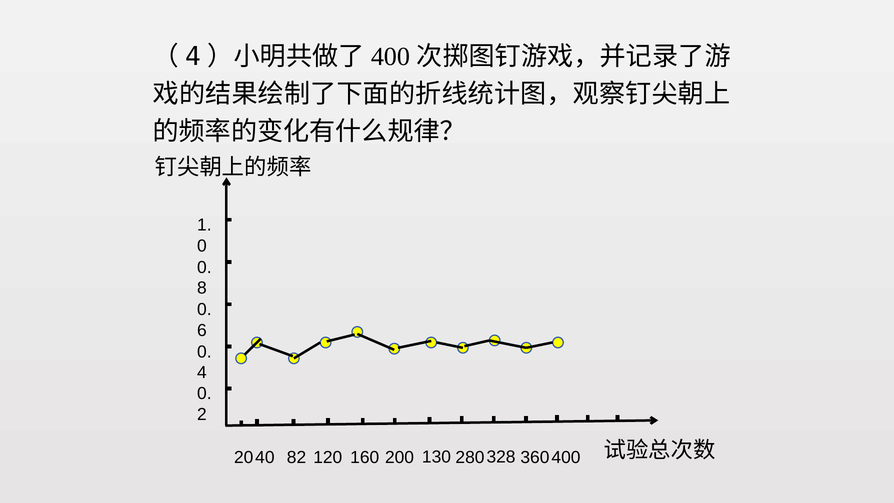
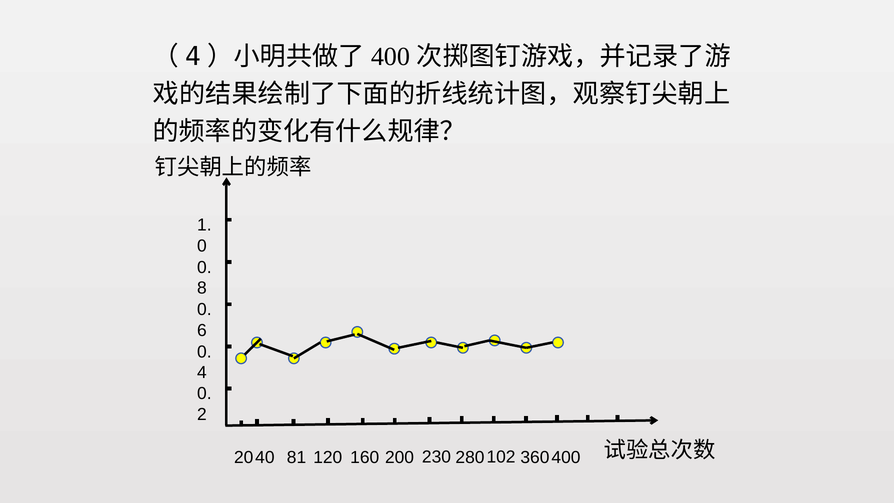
82: 82 -> 81 (297, 457)
130: 130 -> 230 (436, 457)
328: 328 -> 102 (501, 457)
